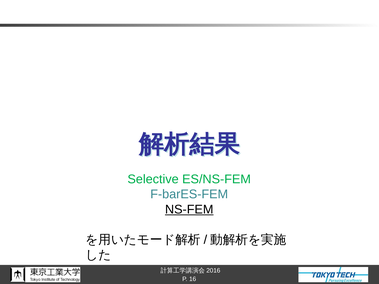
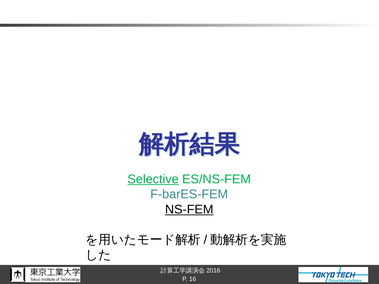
Selective underline: none -> present (153, 179)
